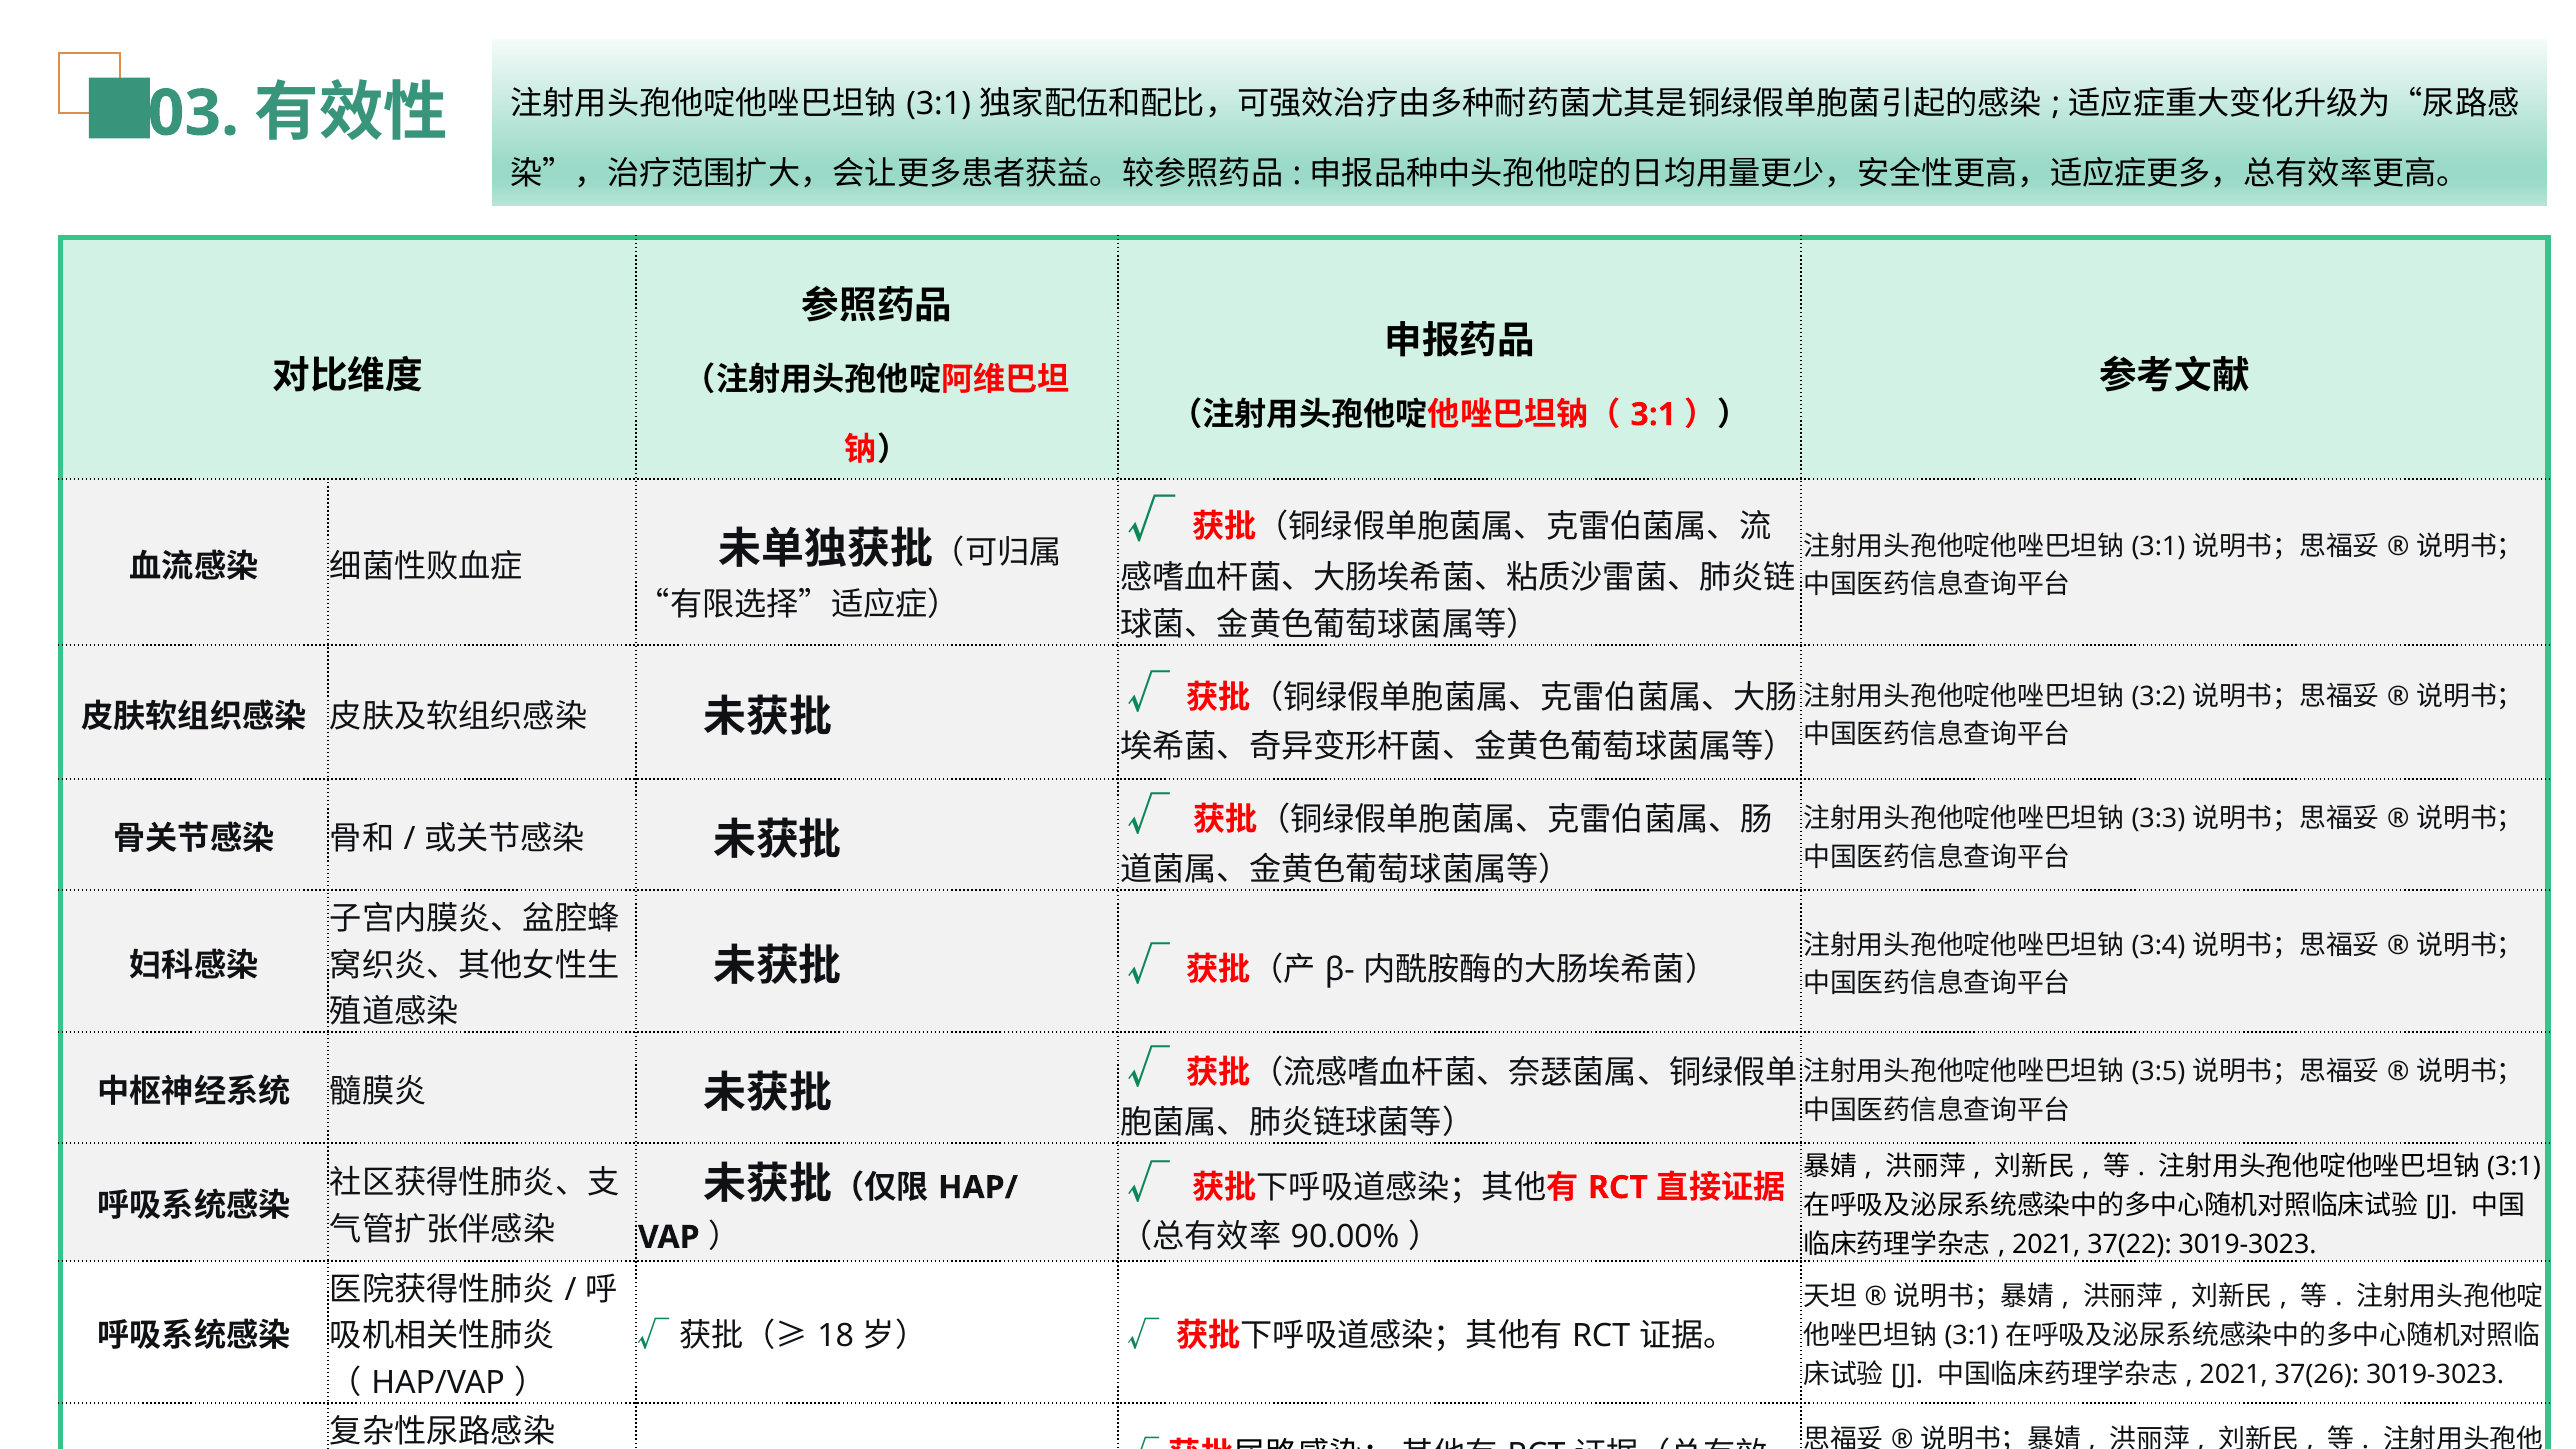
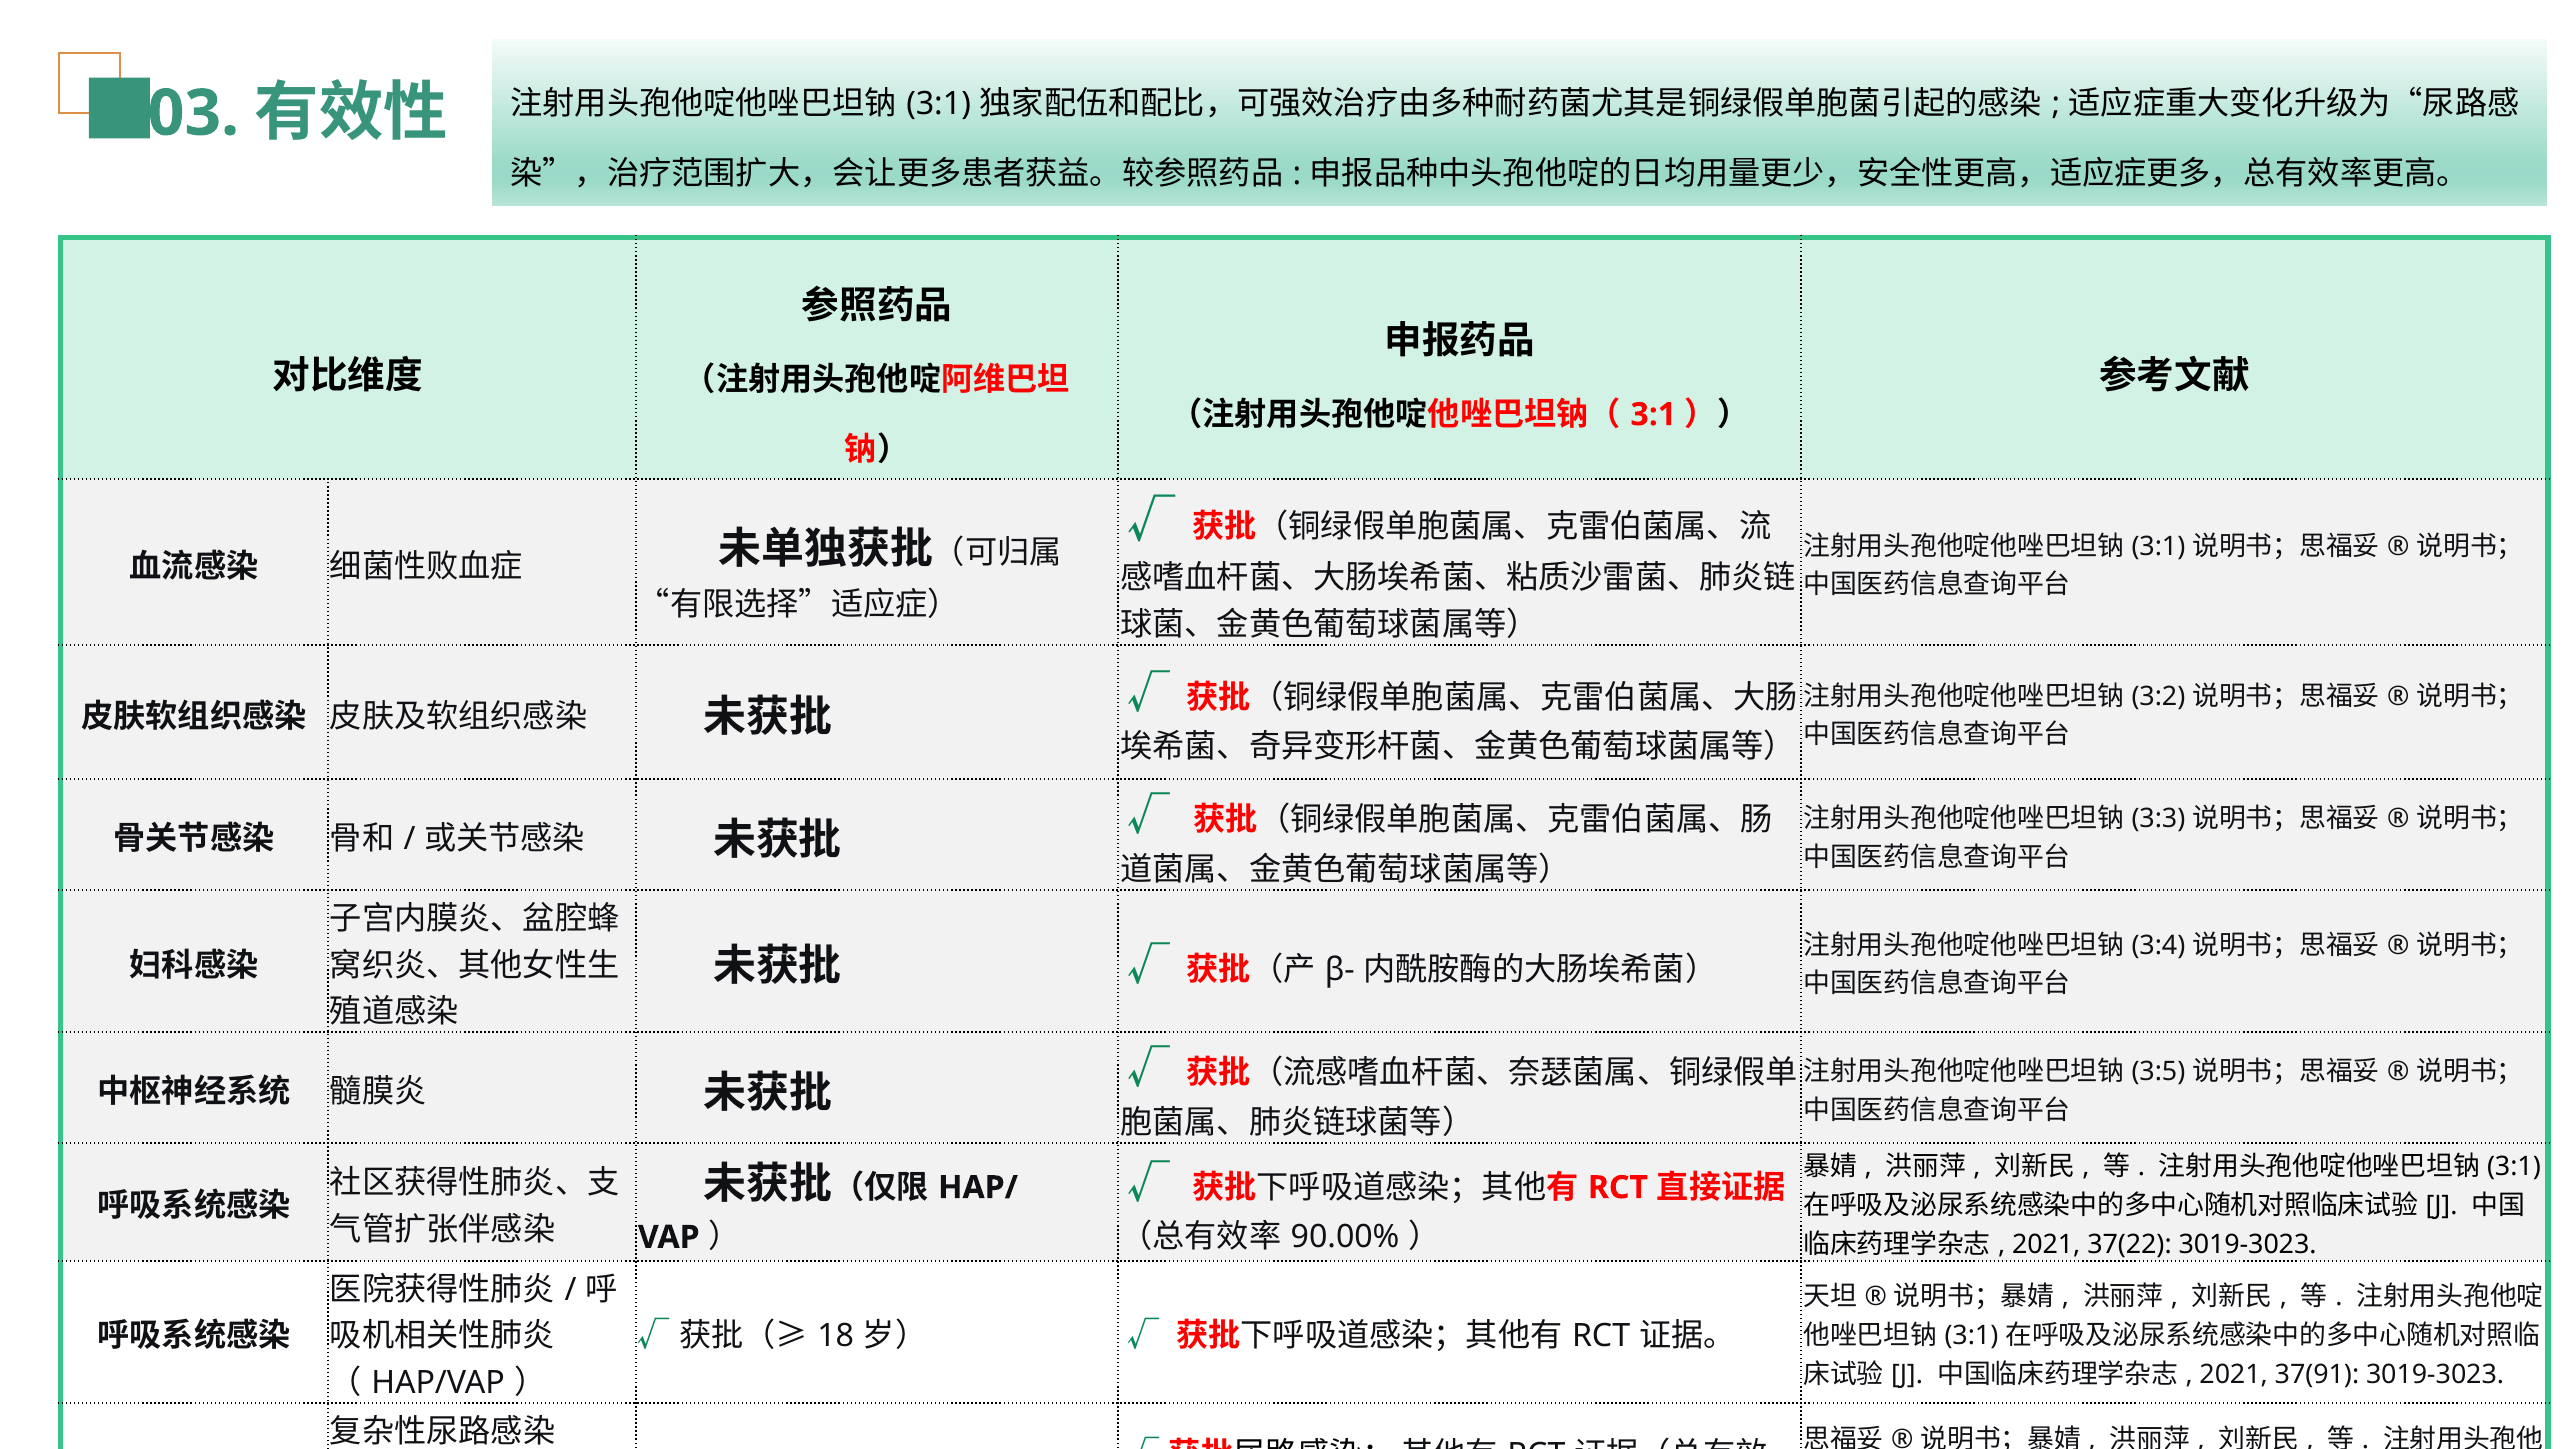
37(26: 37(26 -> 37(91 (2317, 1374)
